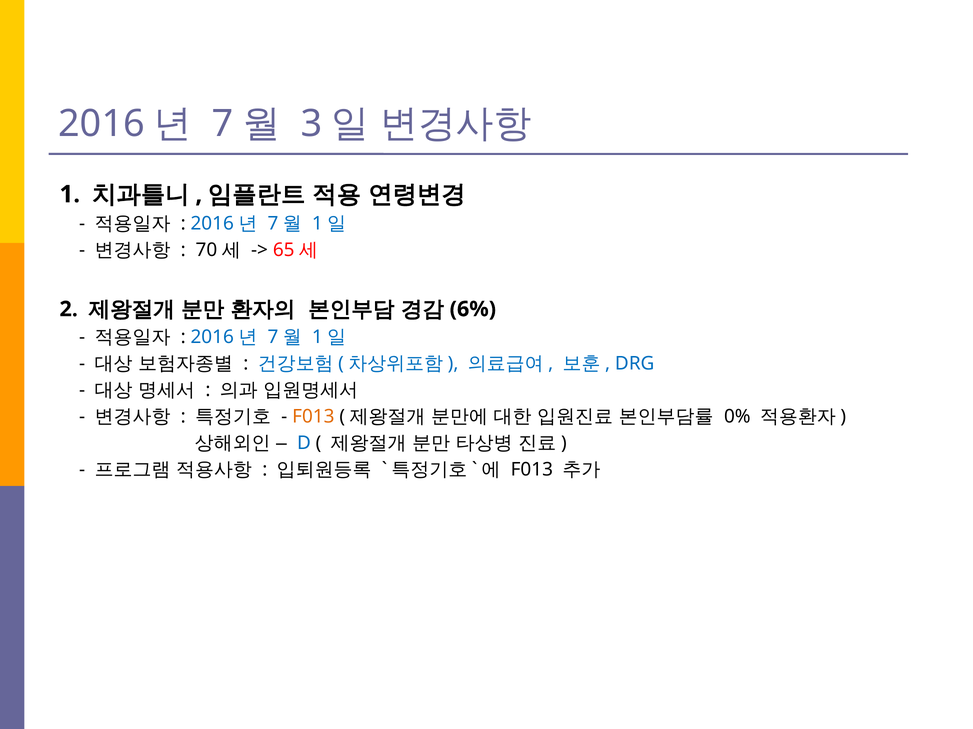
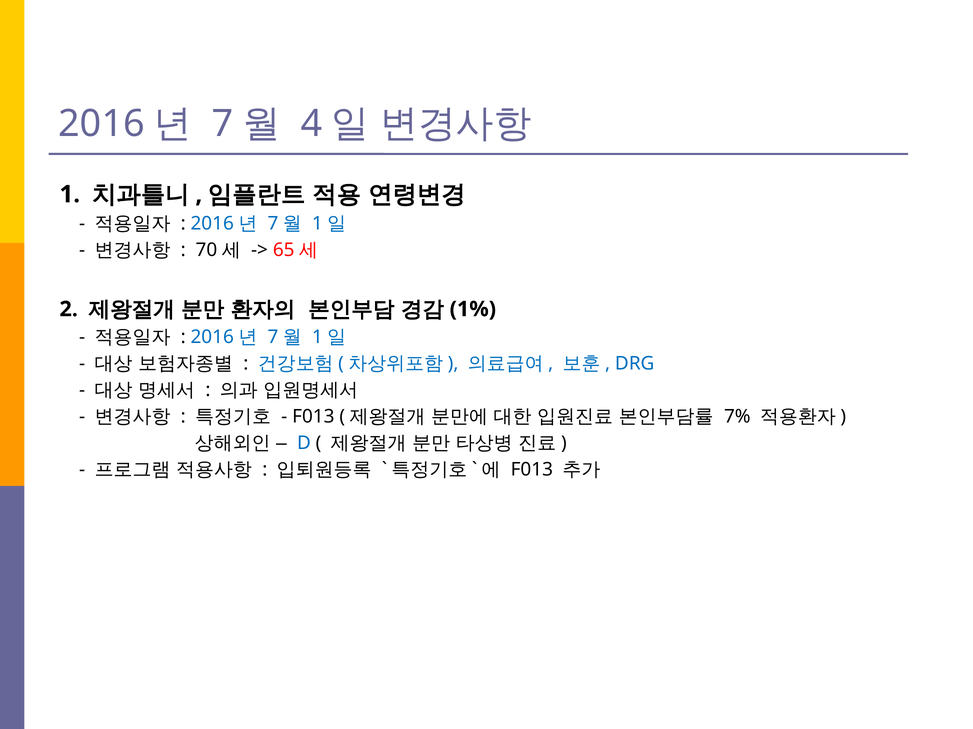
3: 3 -> 4 (311, 124)
6%: 6% -> 1% (473, 309)
F013 colour: orange -> black (313, 417)
0%: 0% -> 7% (737, 417)
